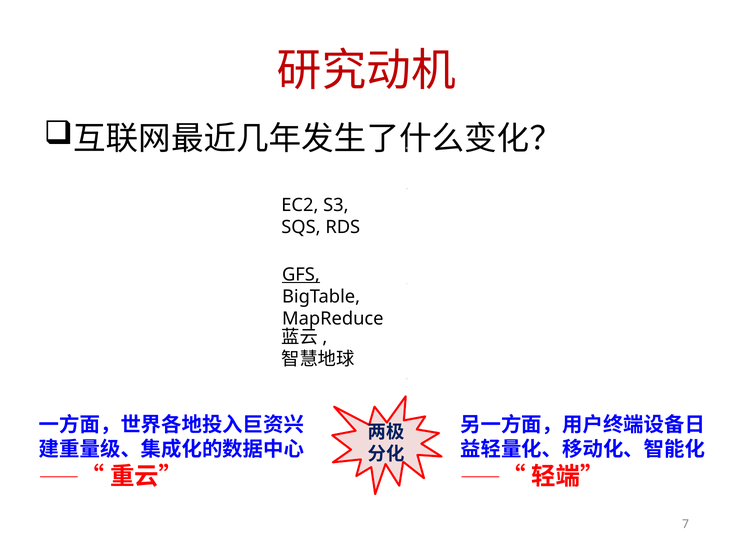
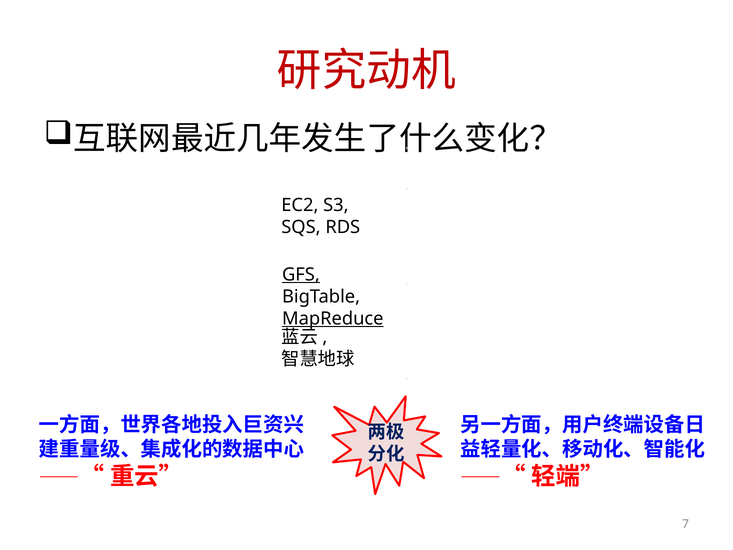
MapReduce underline: none -> present (333, 318)
